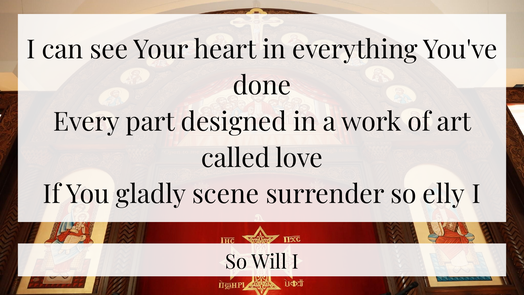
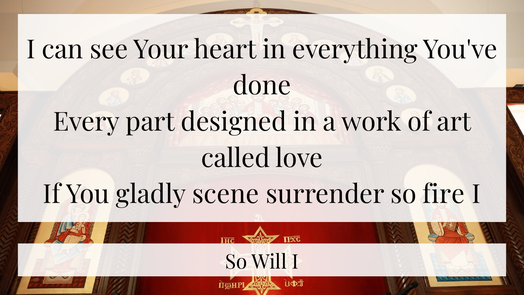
elly: elly -> fire (444, 194)
